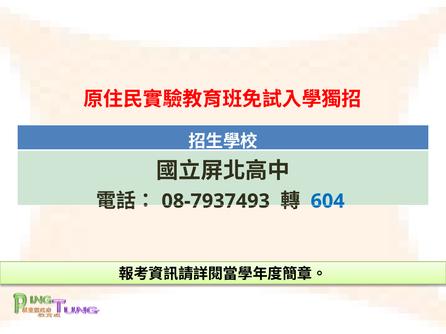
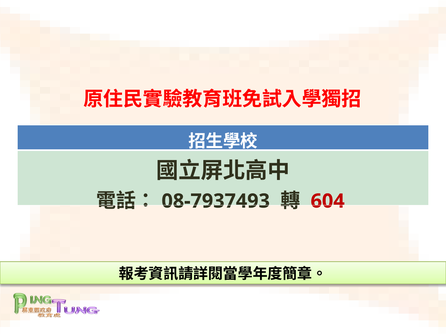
604 colour: blue -> red (328, 201)
